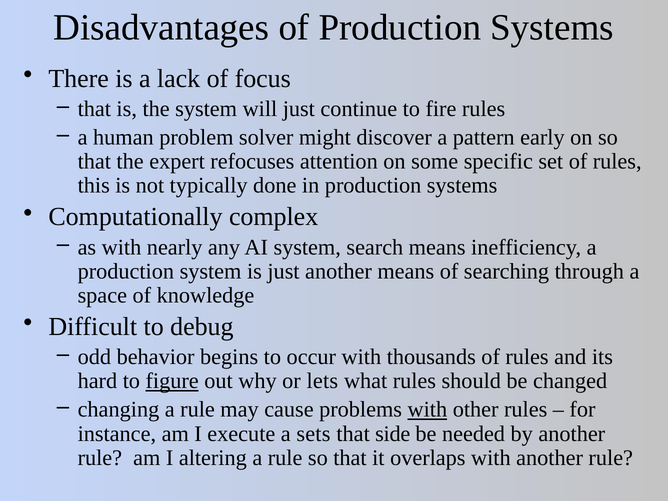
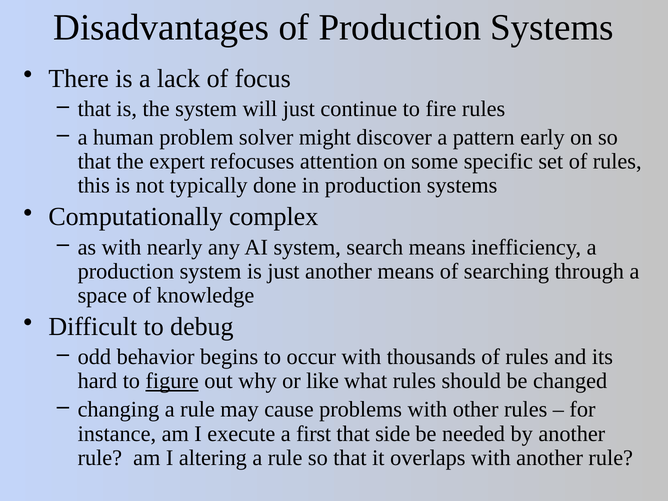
lets: lets -> like (323, 381)
with underline: present -> none (427, 410)
sets: sets -> first (314, 434)
